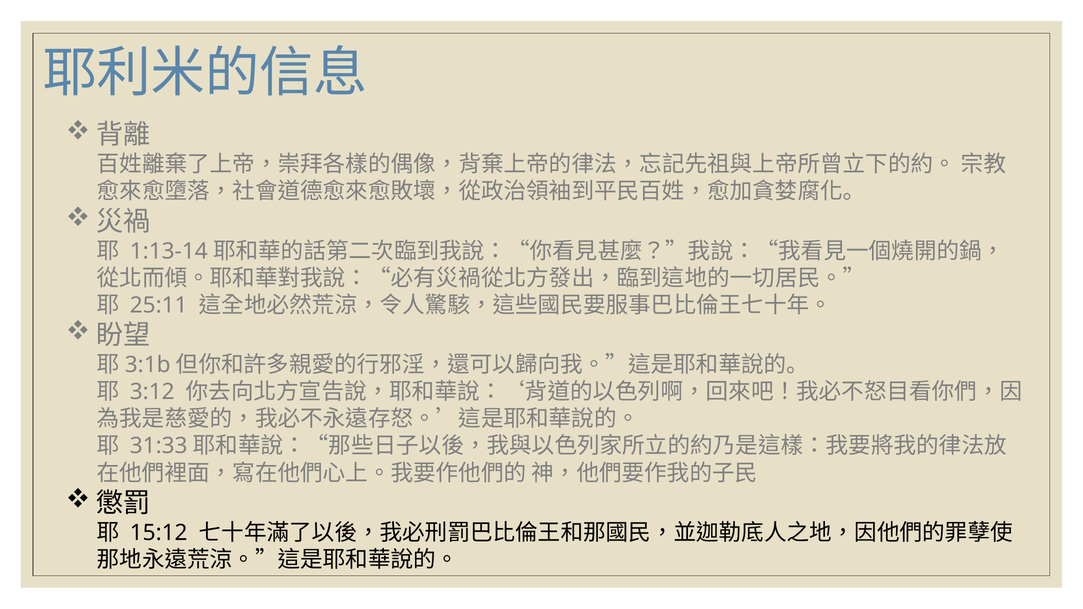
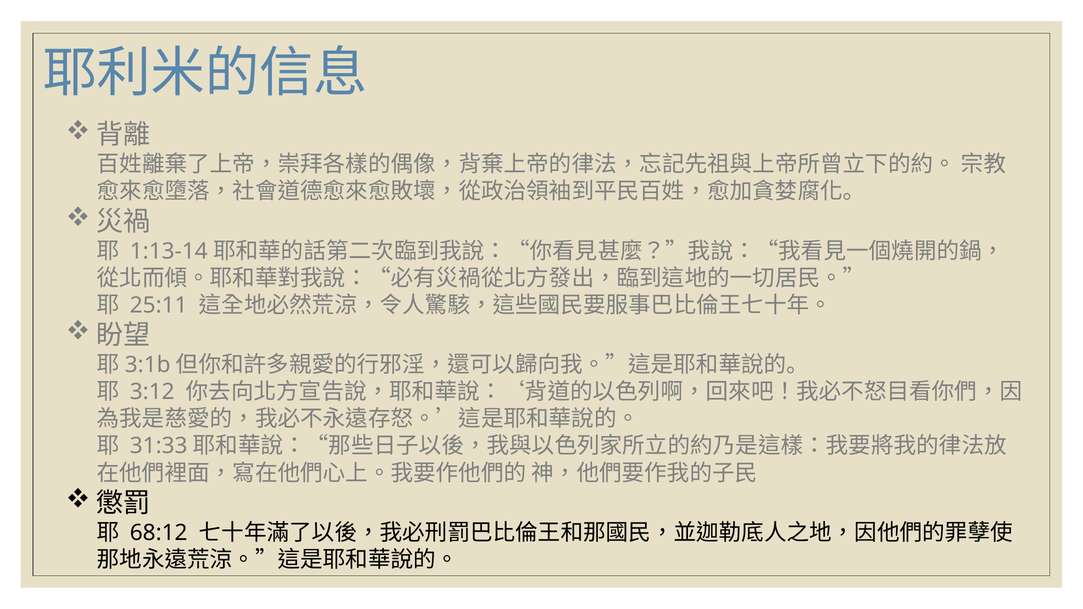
15:12: 15:12 -> 68:12 (159, 533)
